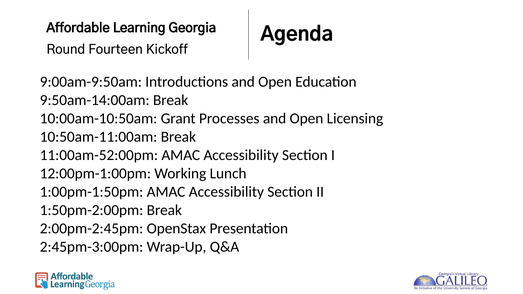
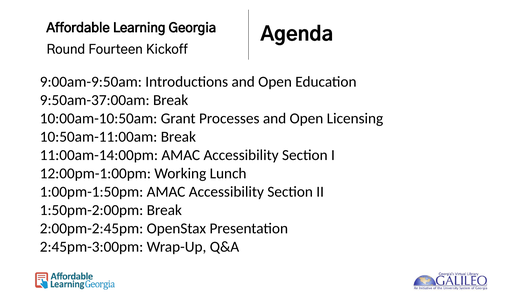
9:50am-14:00am: 9:50am-14:00am -> 9:50am-37:00am (95, 100)
11:00am-52:00pm: 11:00am-52:00pm -> 11:00am-14:00pm (99, 155)
